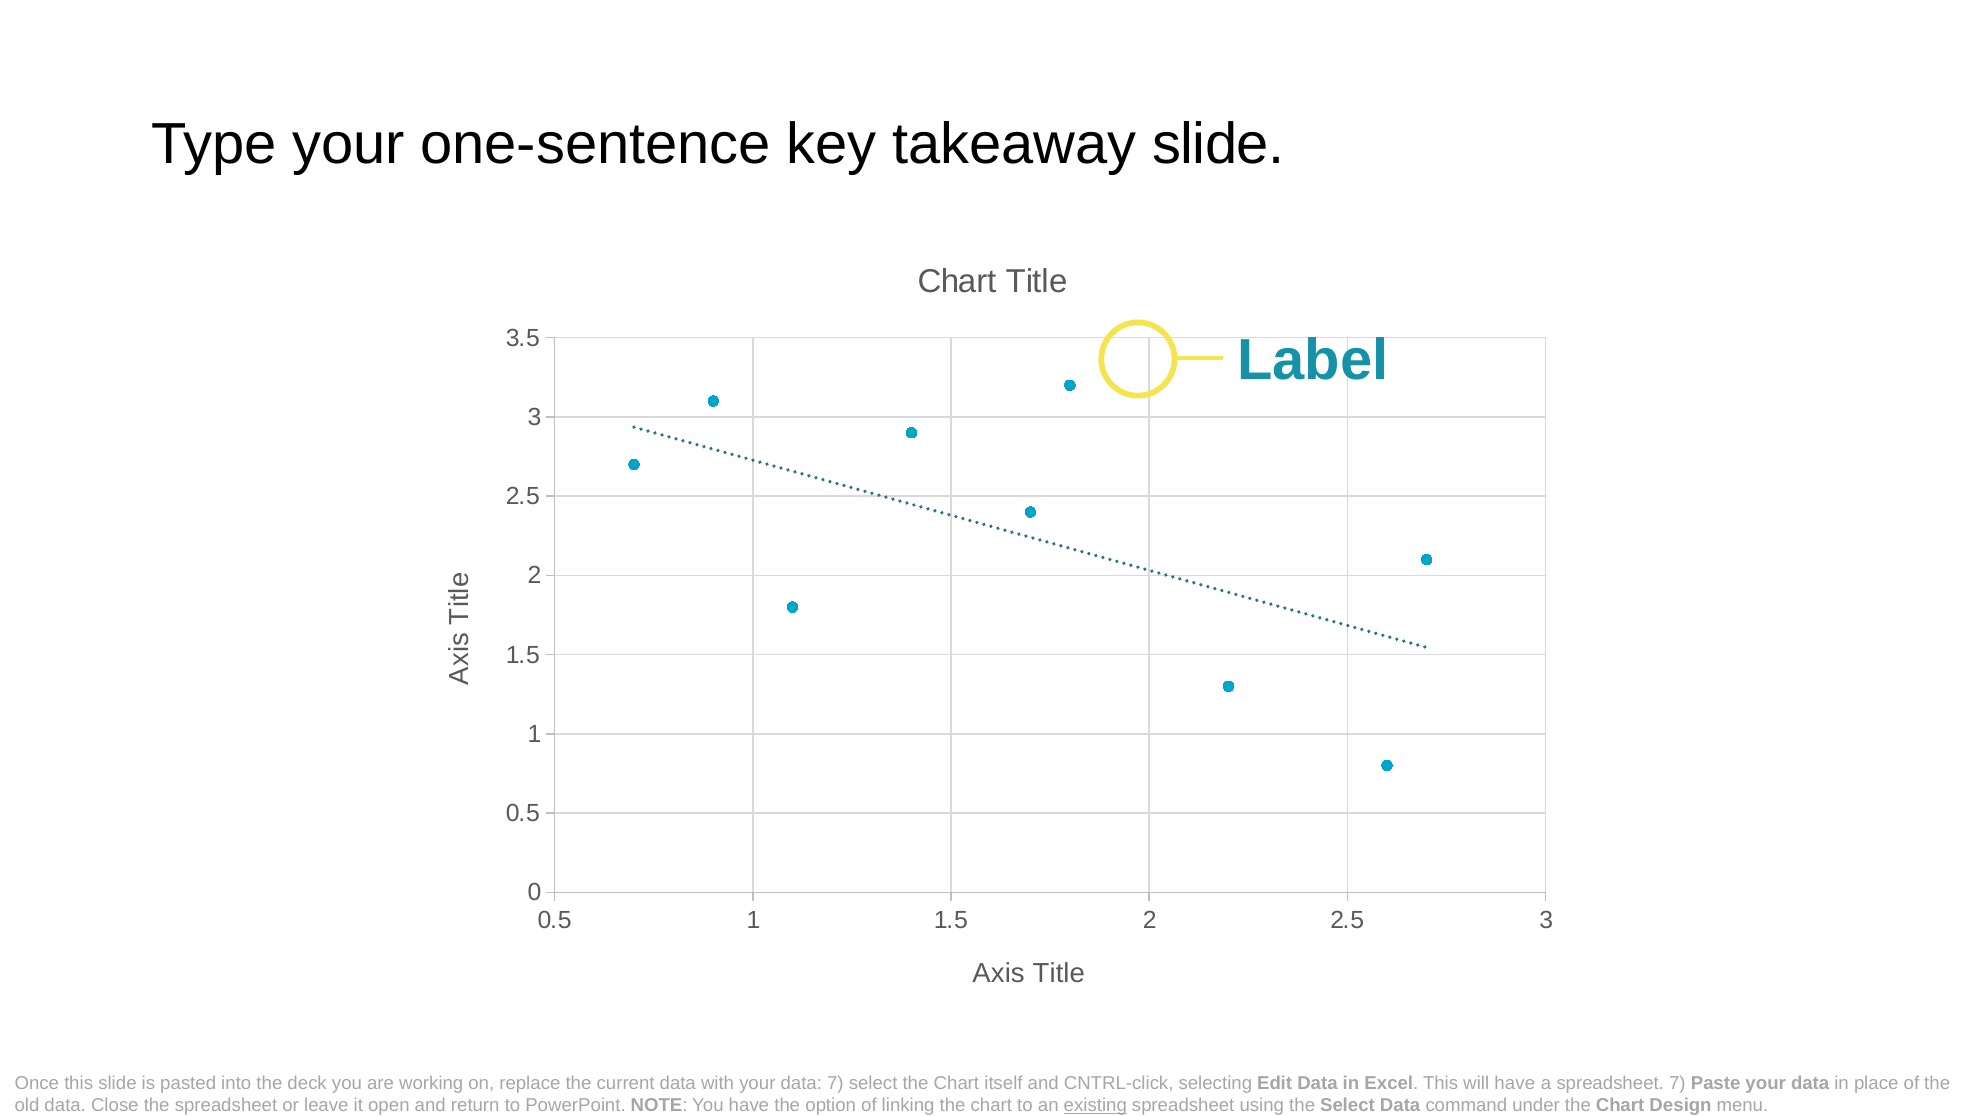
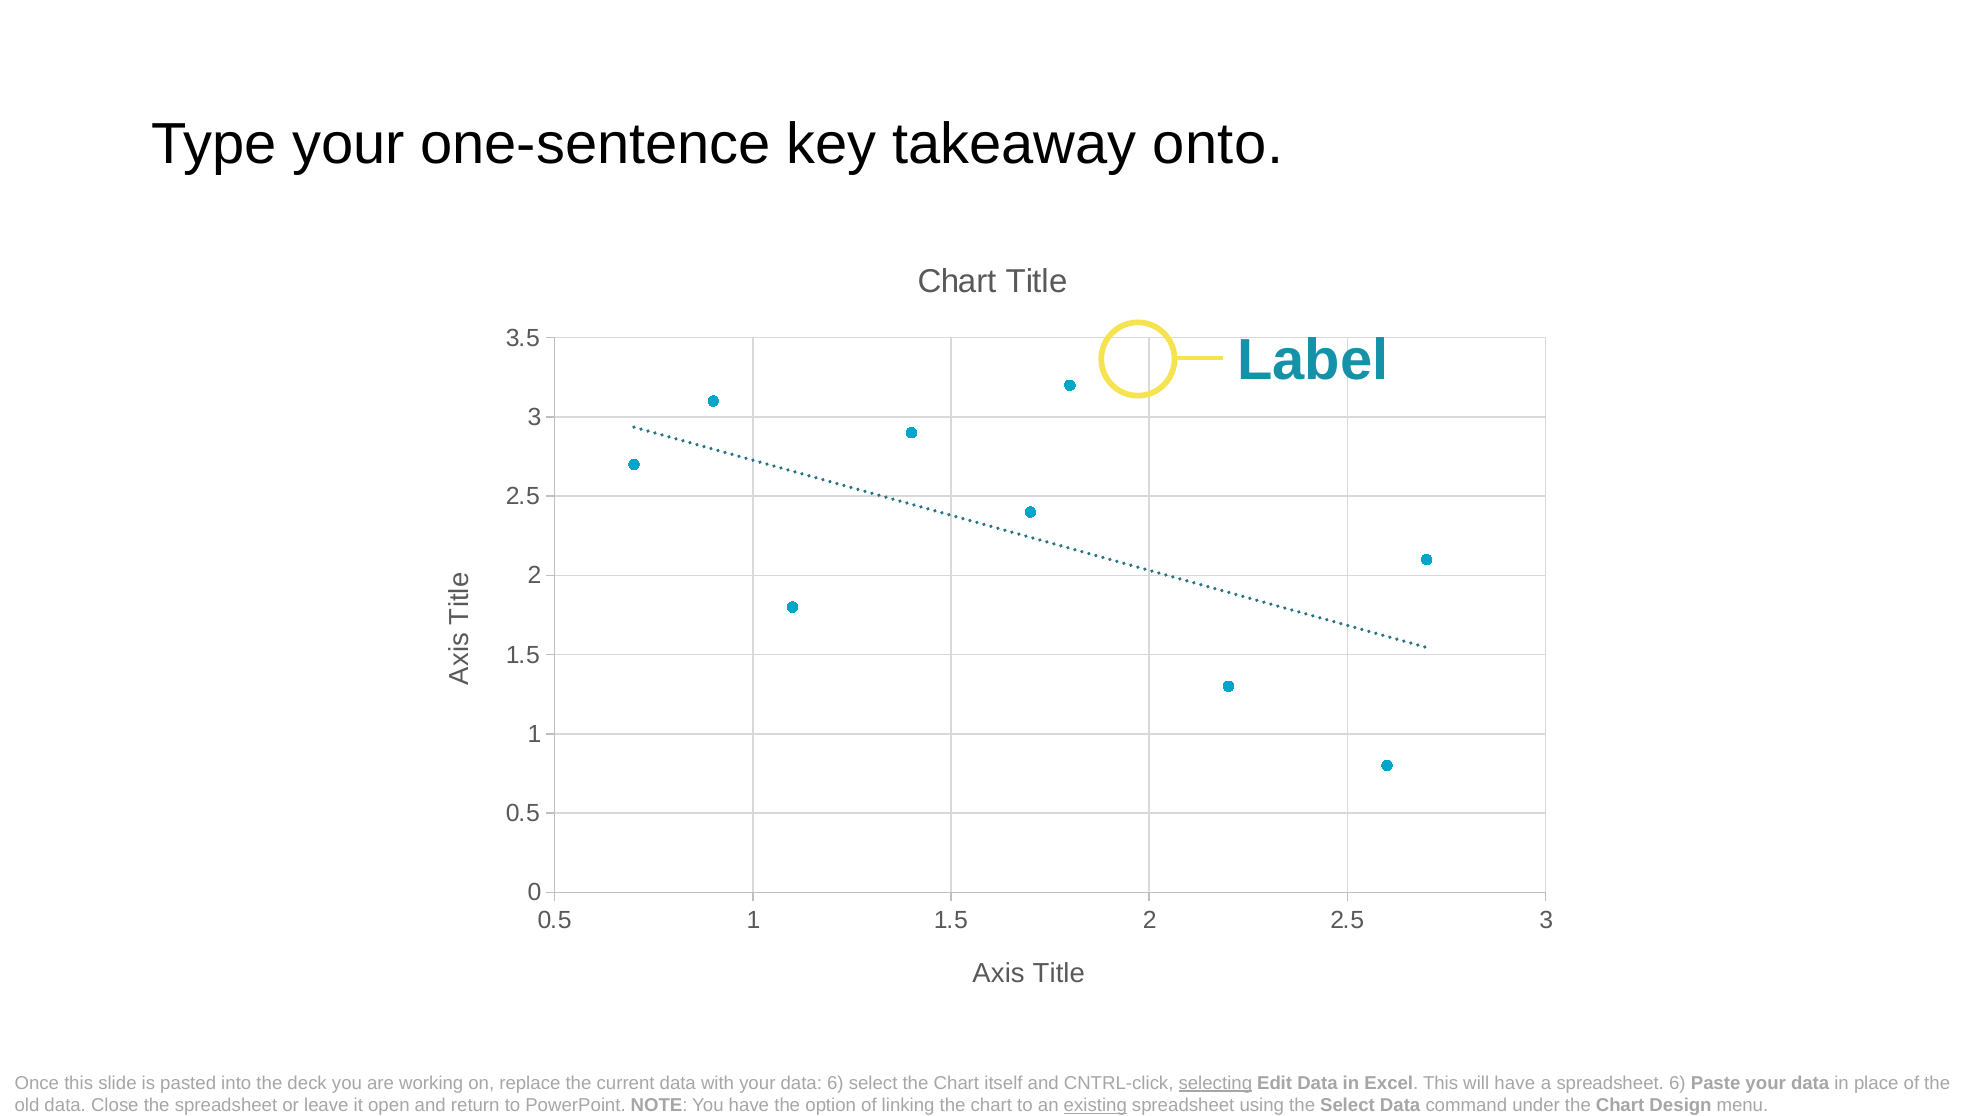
takeaway slide: slide -> onto (1218, 144)
data 7: 7 -> 6 (835, 1083)
selecting underline: none -> present (1215, 1083)
spreadsheet 7: 7 -> 6 (1677, 1083)
